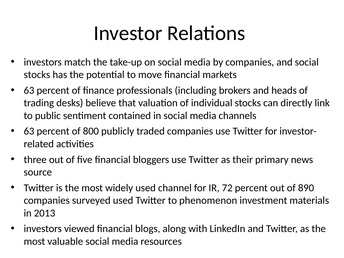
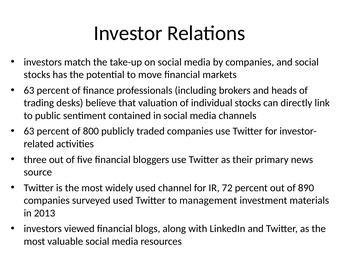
phenomenon: phenomenon -> management (208, 200)
